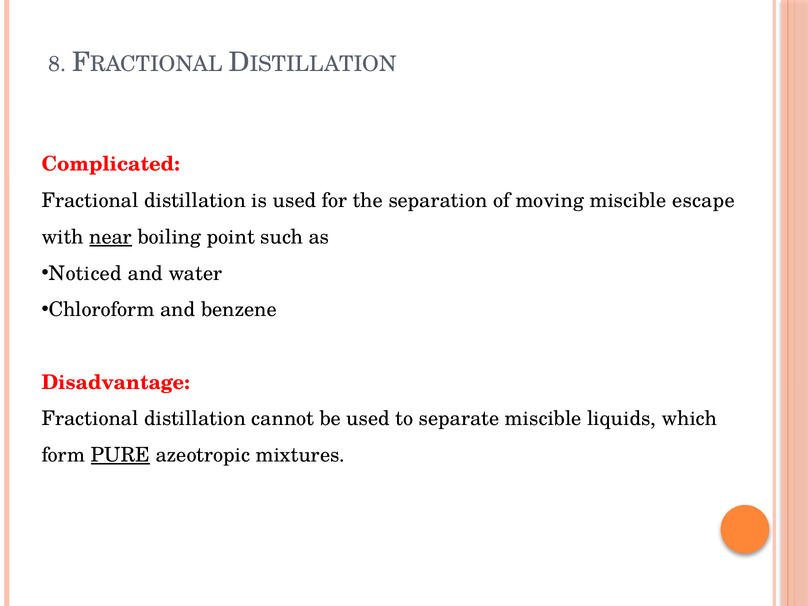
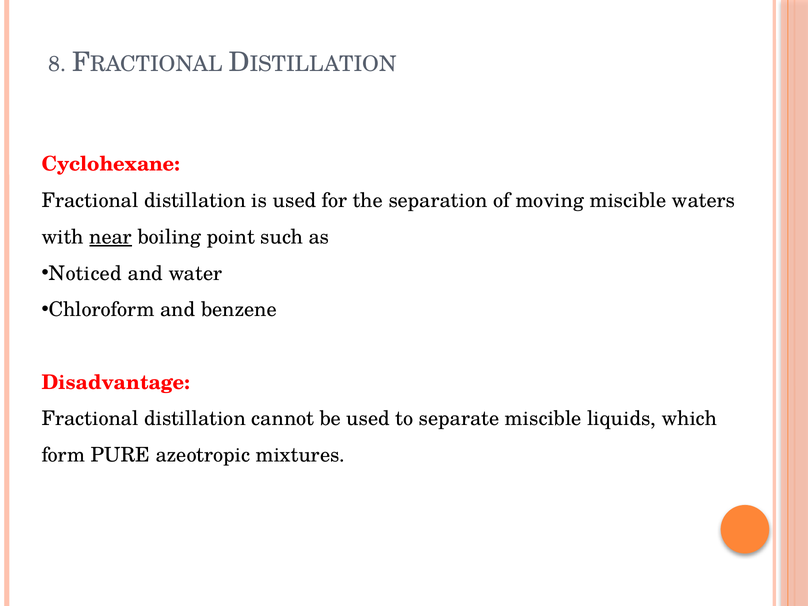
Complicated: Complicated -> Cyclohexane (111, 164)
escape: escape -> waters (704, 201)
PURE underline: present -> none (120, 455)
